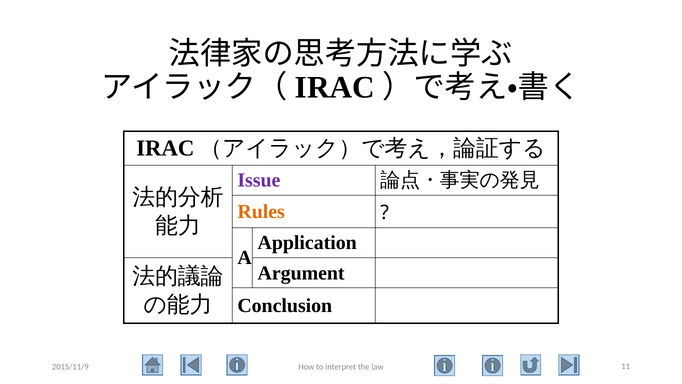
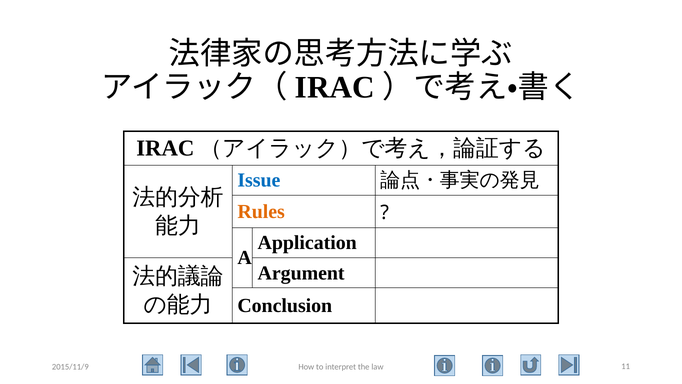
Issue colour: purple -> blue (259, 180)
